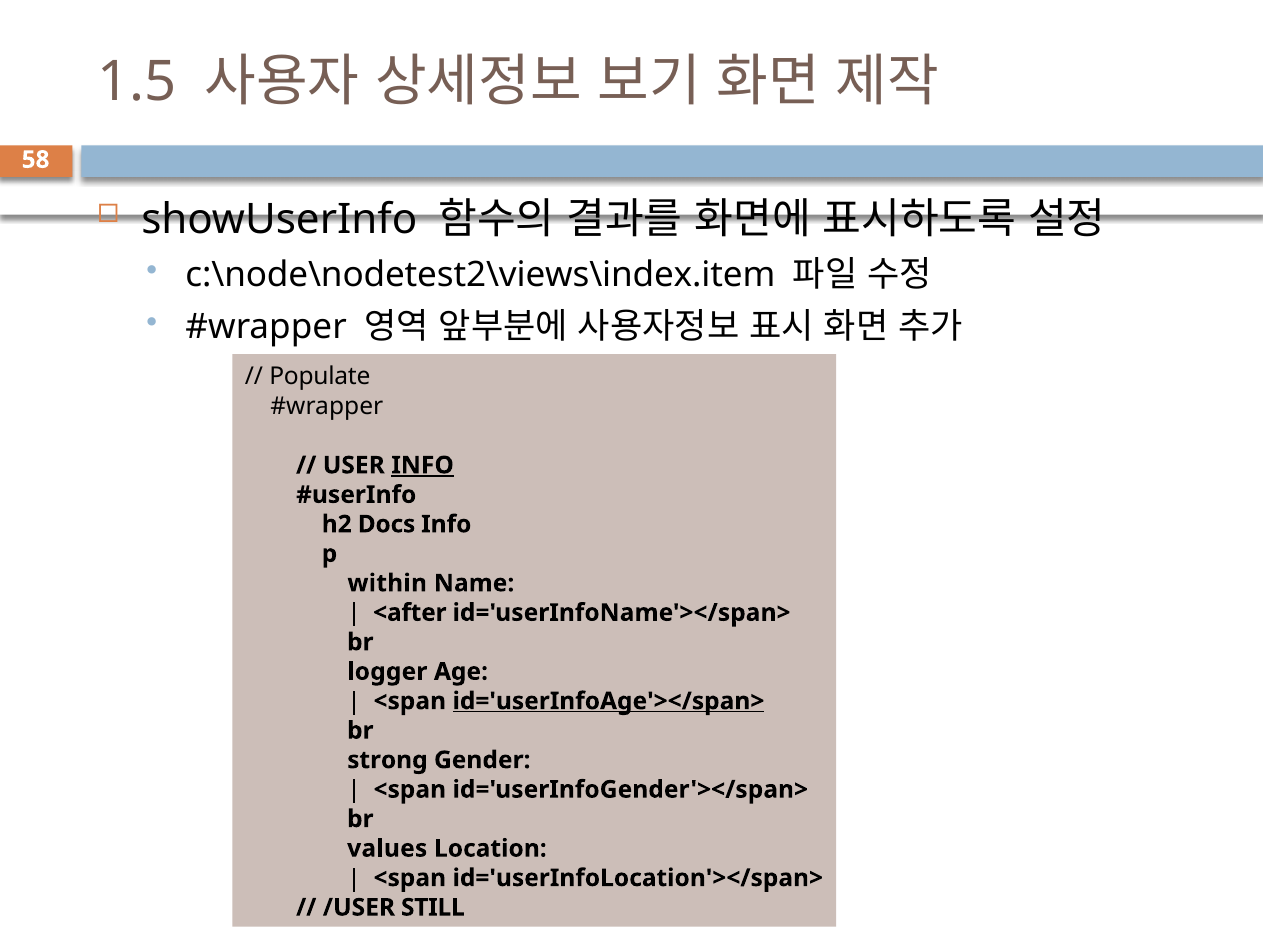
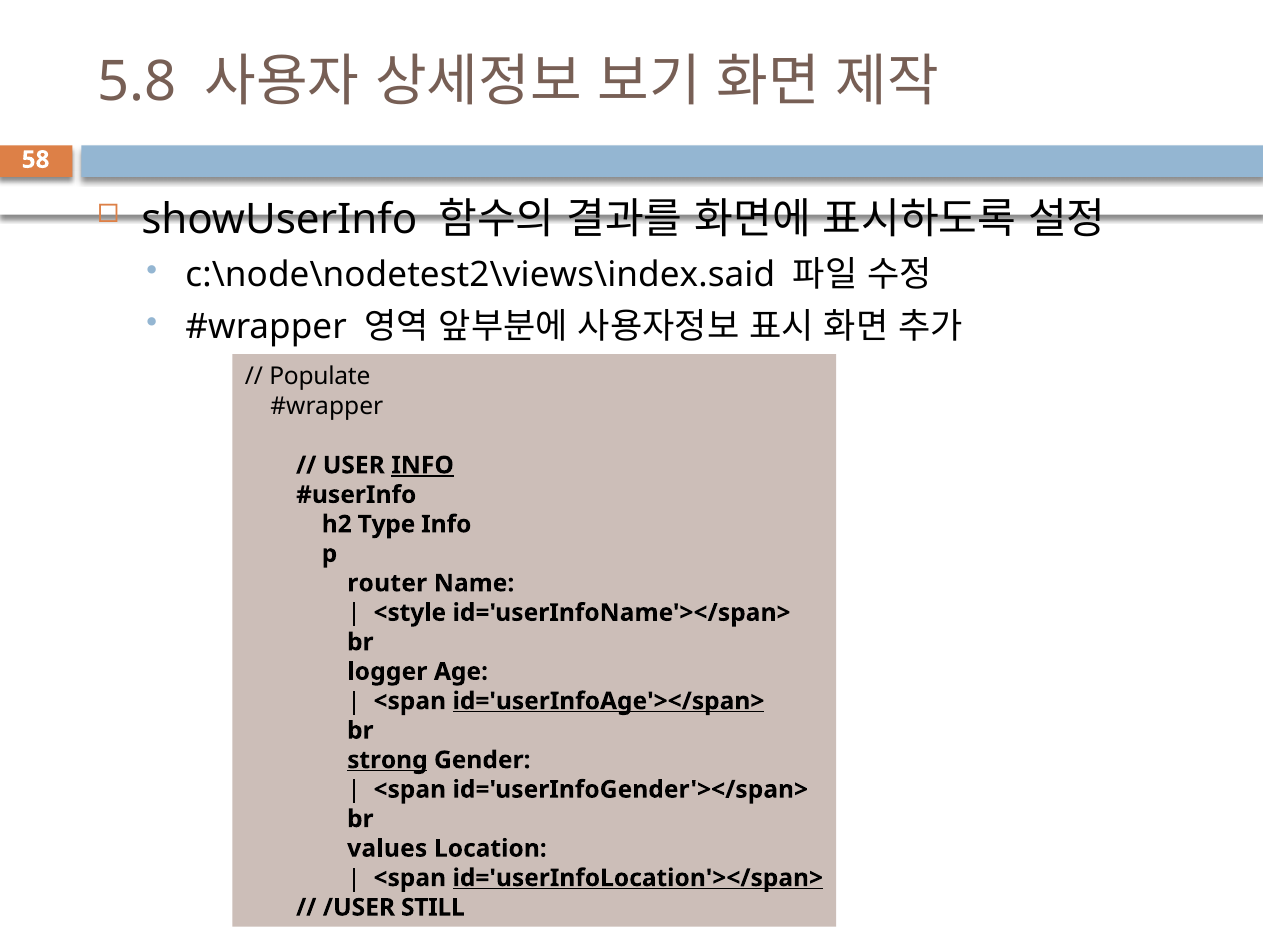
1.5: 1.5 -> 5.8 (137, 82)
c:\node\nodetest2\views\index.item: c:\node\nodetest2\views\index.item -> c:\node\nodetest2\views\index.said (480, 275)
Docs: Docs -> Type (387, 524)
within: within -> router (387, 583)
<after: <after -> <style (410, 613)
strong underline: none -> present (387, 760)
id='userInfoLocation'></span> underline: none -> present (638, 878)
